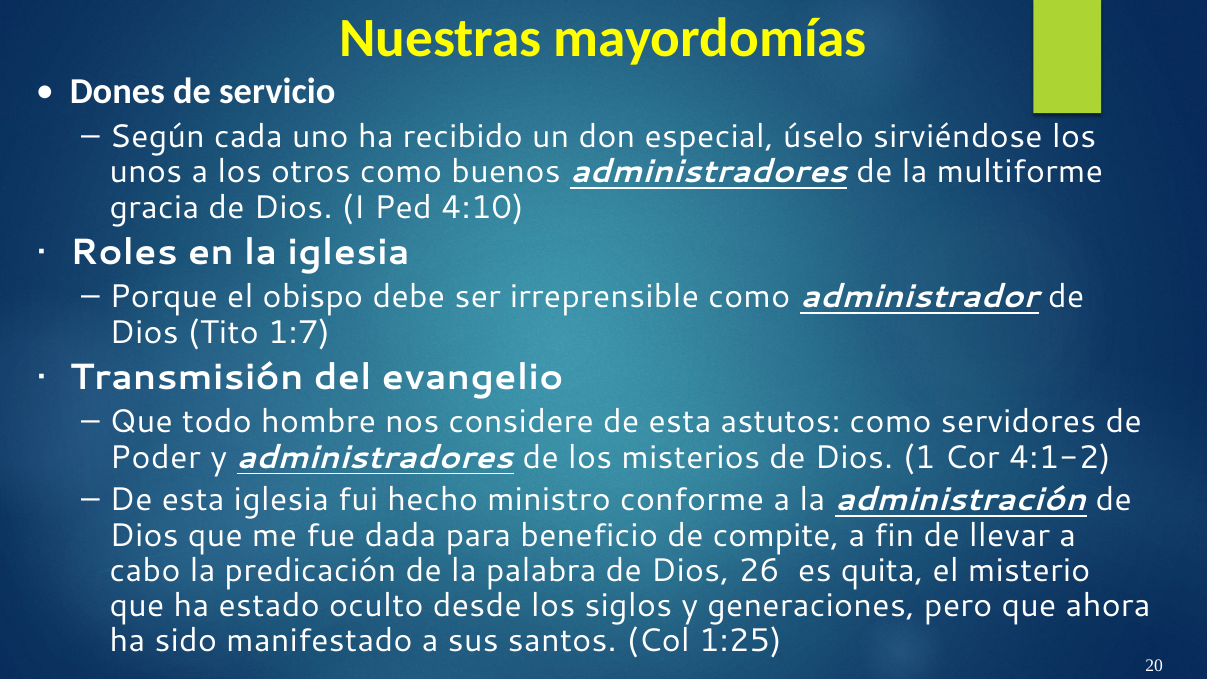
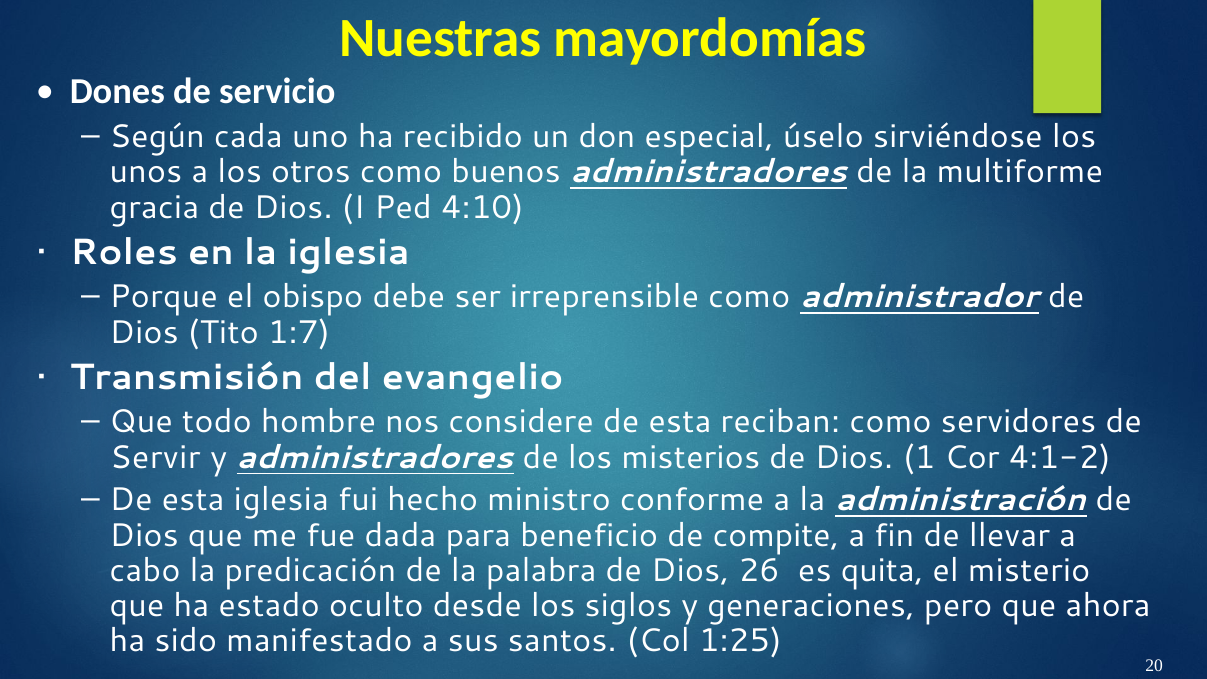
astutos: astutos -> reciban (780, 422)
Poder: Poder -> Servir (155, 457)
